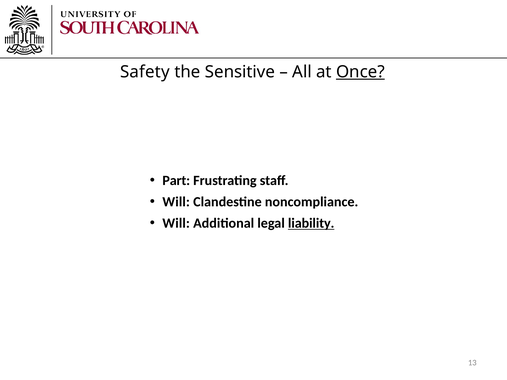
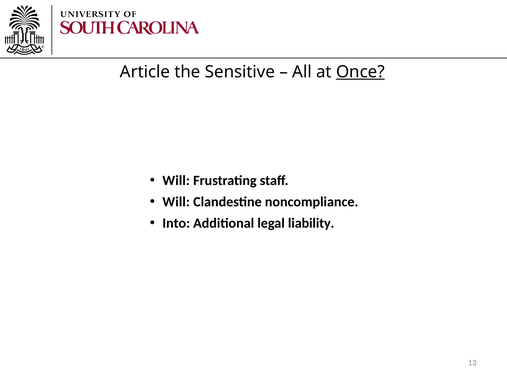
Safety: Safety -> Article (145, 72)
Part: Part -> Will (176, 181)
Will: Will -> Into (176, 223)
liability underline: present -> none (311, 223)
